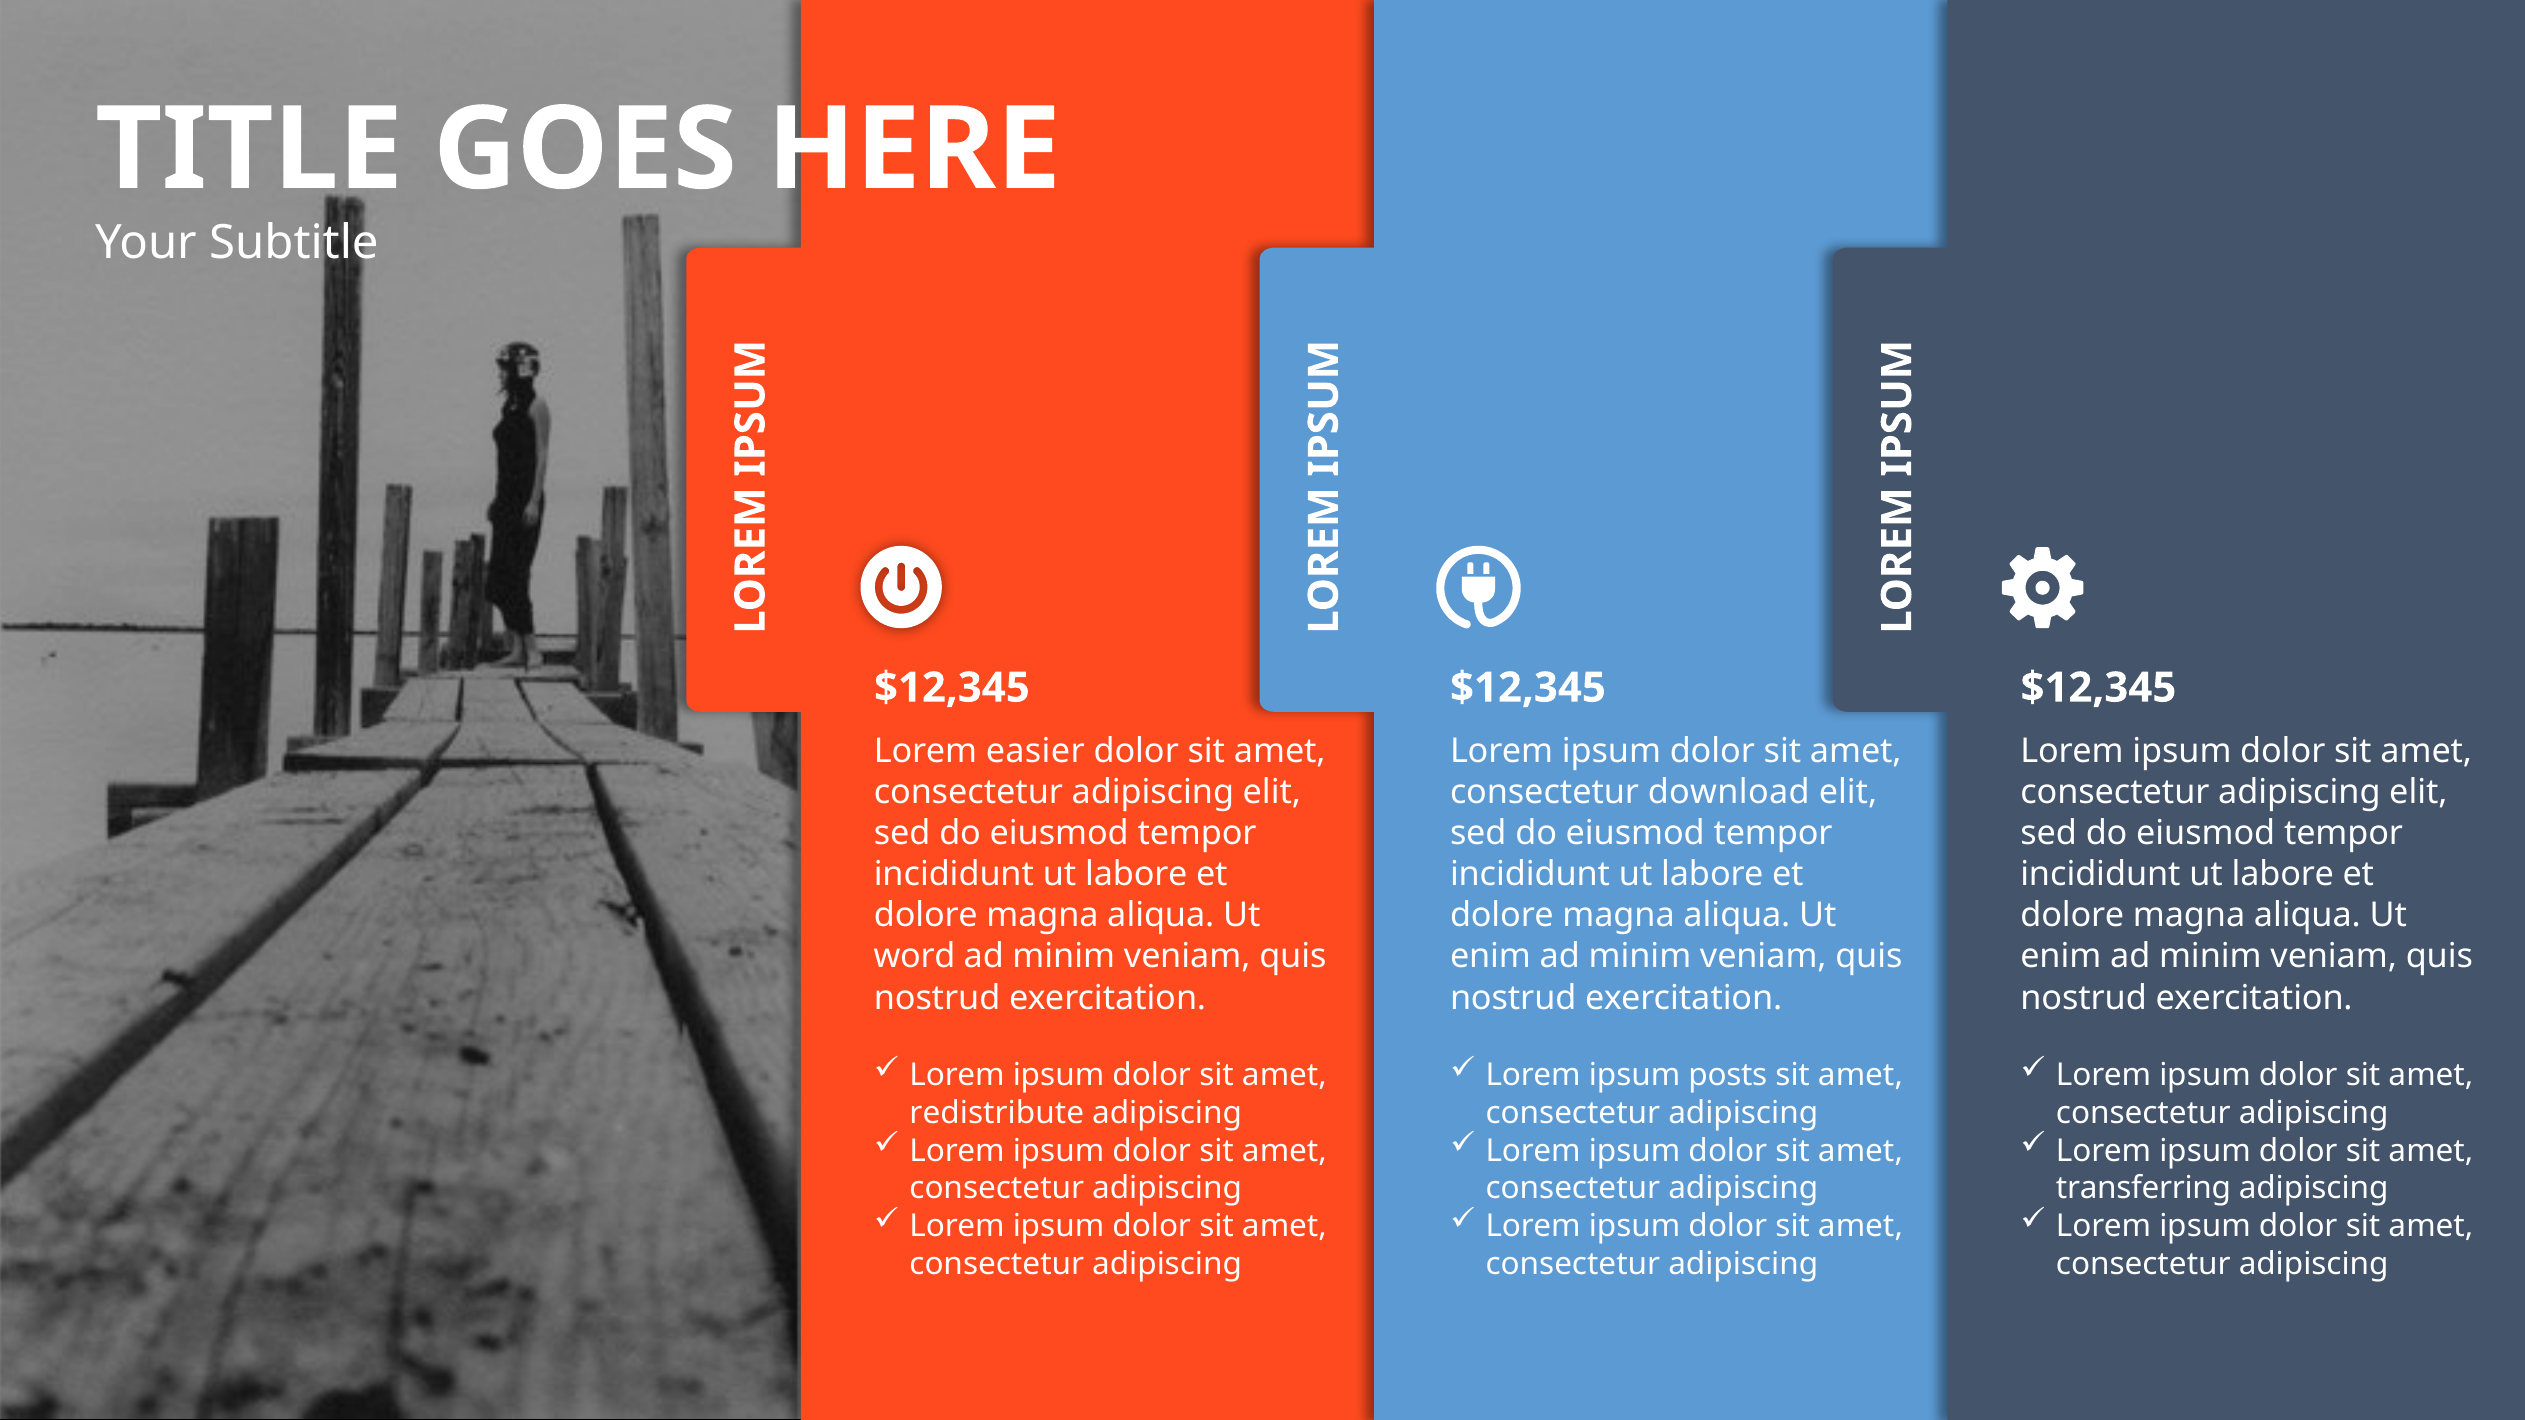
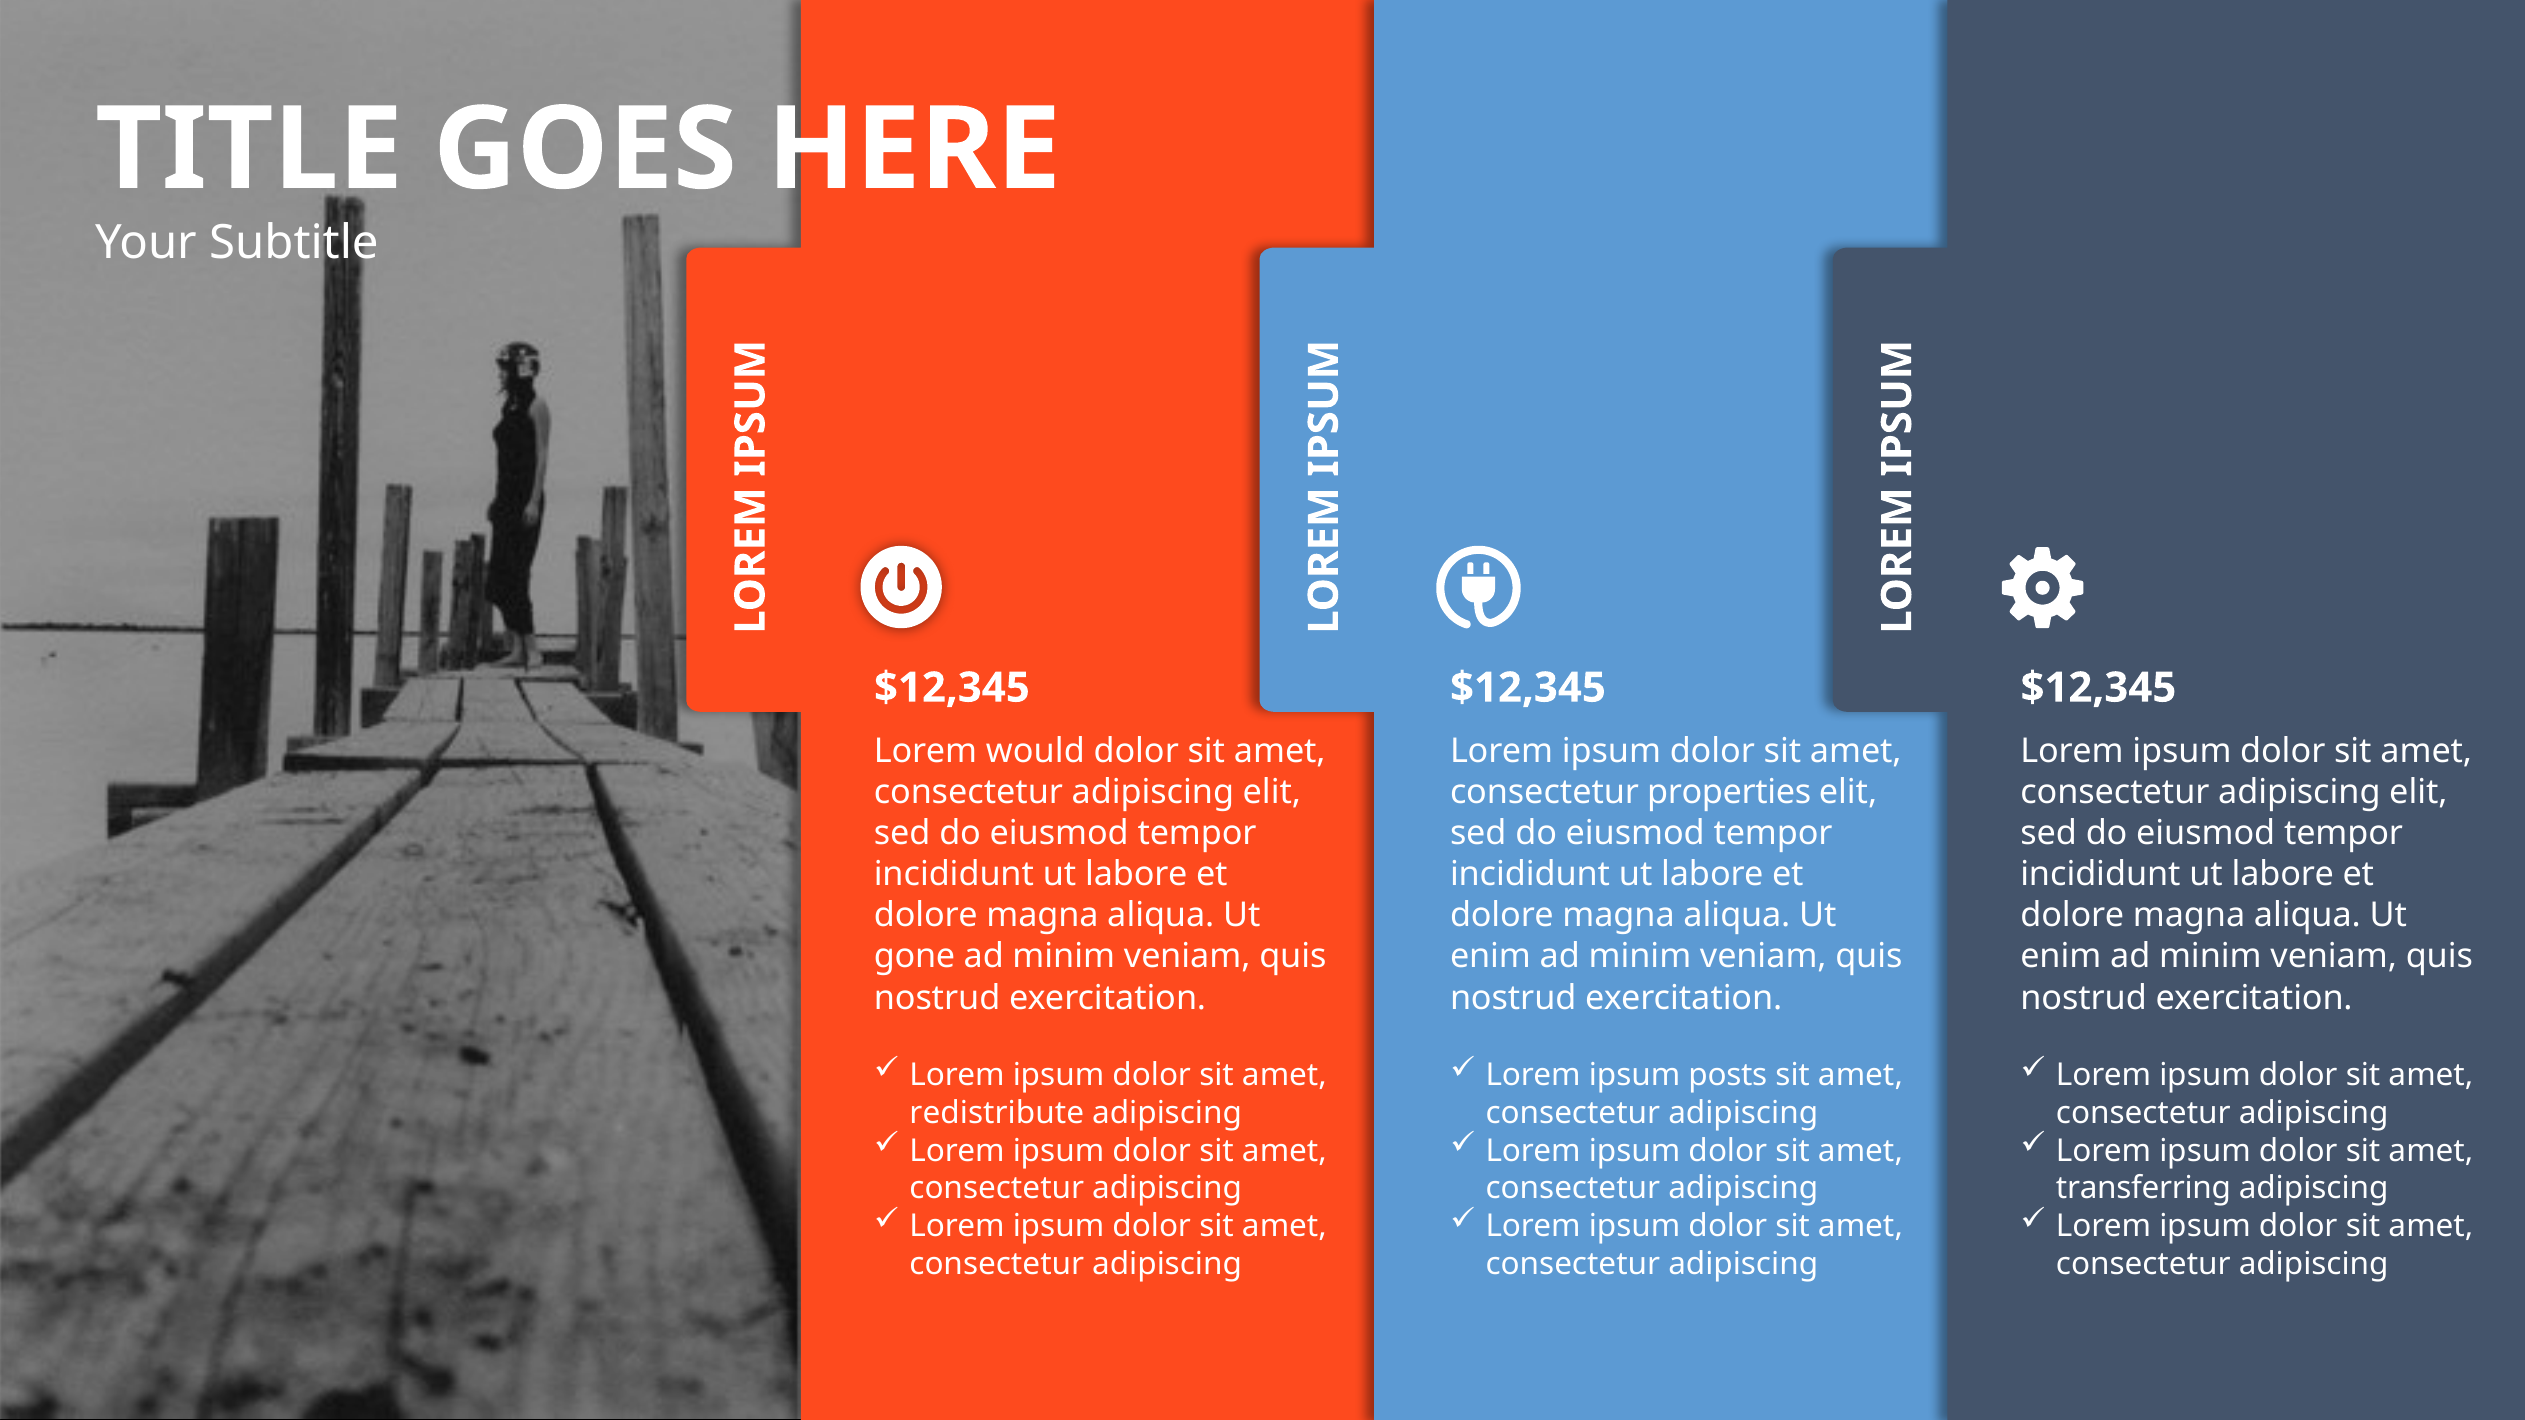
easier: easier -> would (1035, 751)
download: download -> properties (1729, 793)
word: word -> gone (915, 957)
